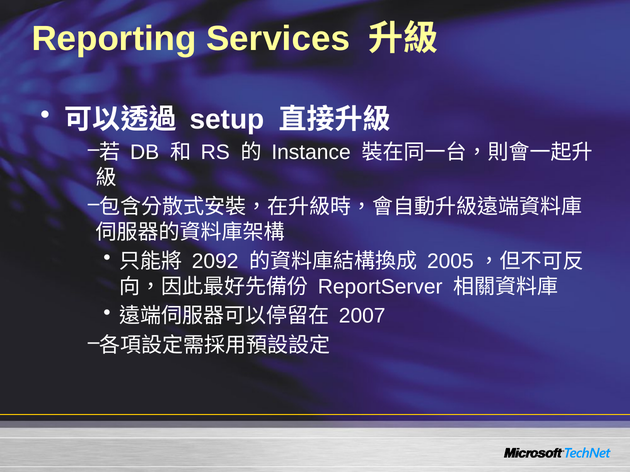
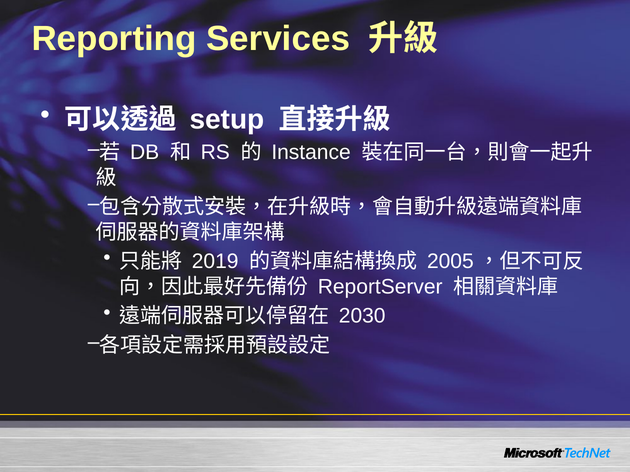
2092: 2092 -> 2019 (215, 262)
2007: 2007 -> 2030 (362, 316)
